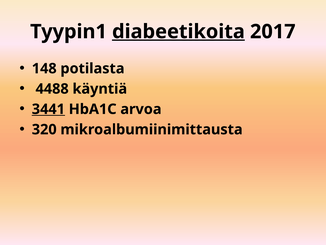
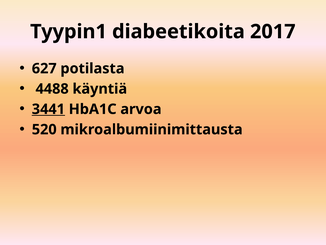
diabeetikoita underline: present -> none (178, 32)
148: 148 -> 627 (44, 68)
320: 320 -> 520 (44, 129)
